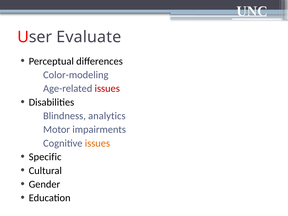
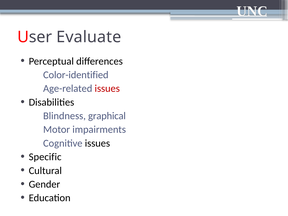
Color-modeling: Color-modeling -> Color-identified (76, 75)
analytics: analytics -> graphical (107, 116)
issues colour: orange -> black (97, 143)
